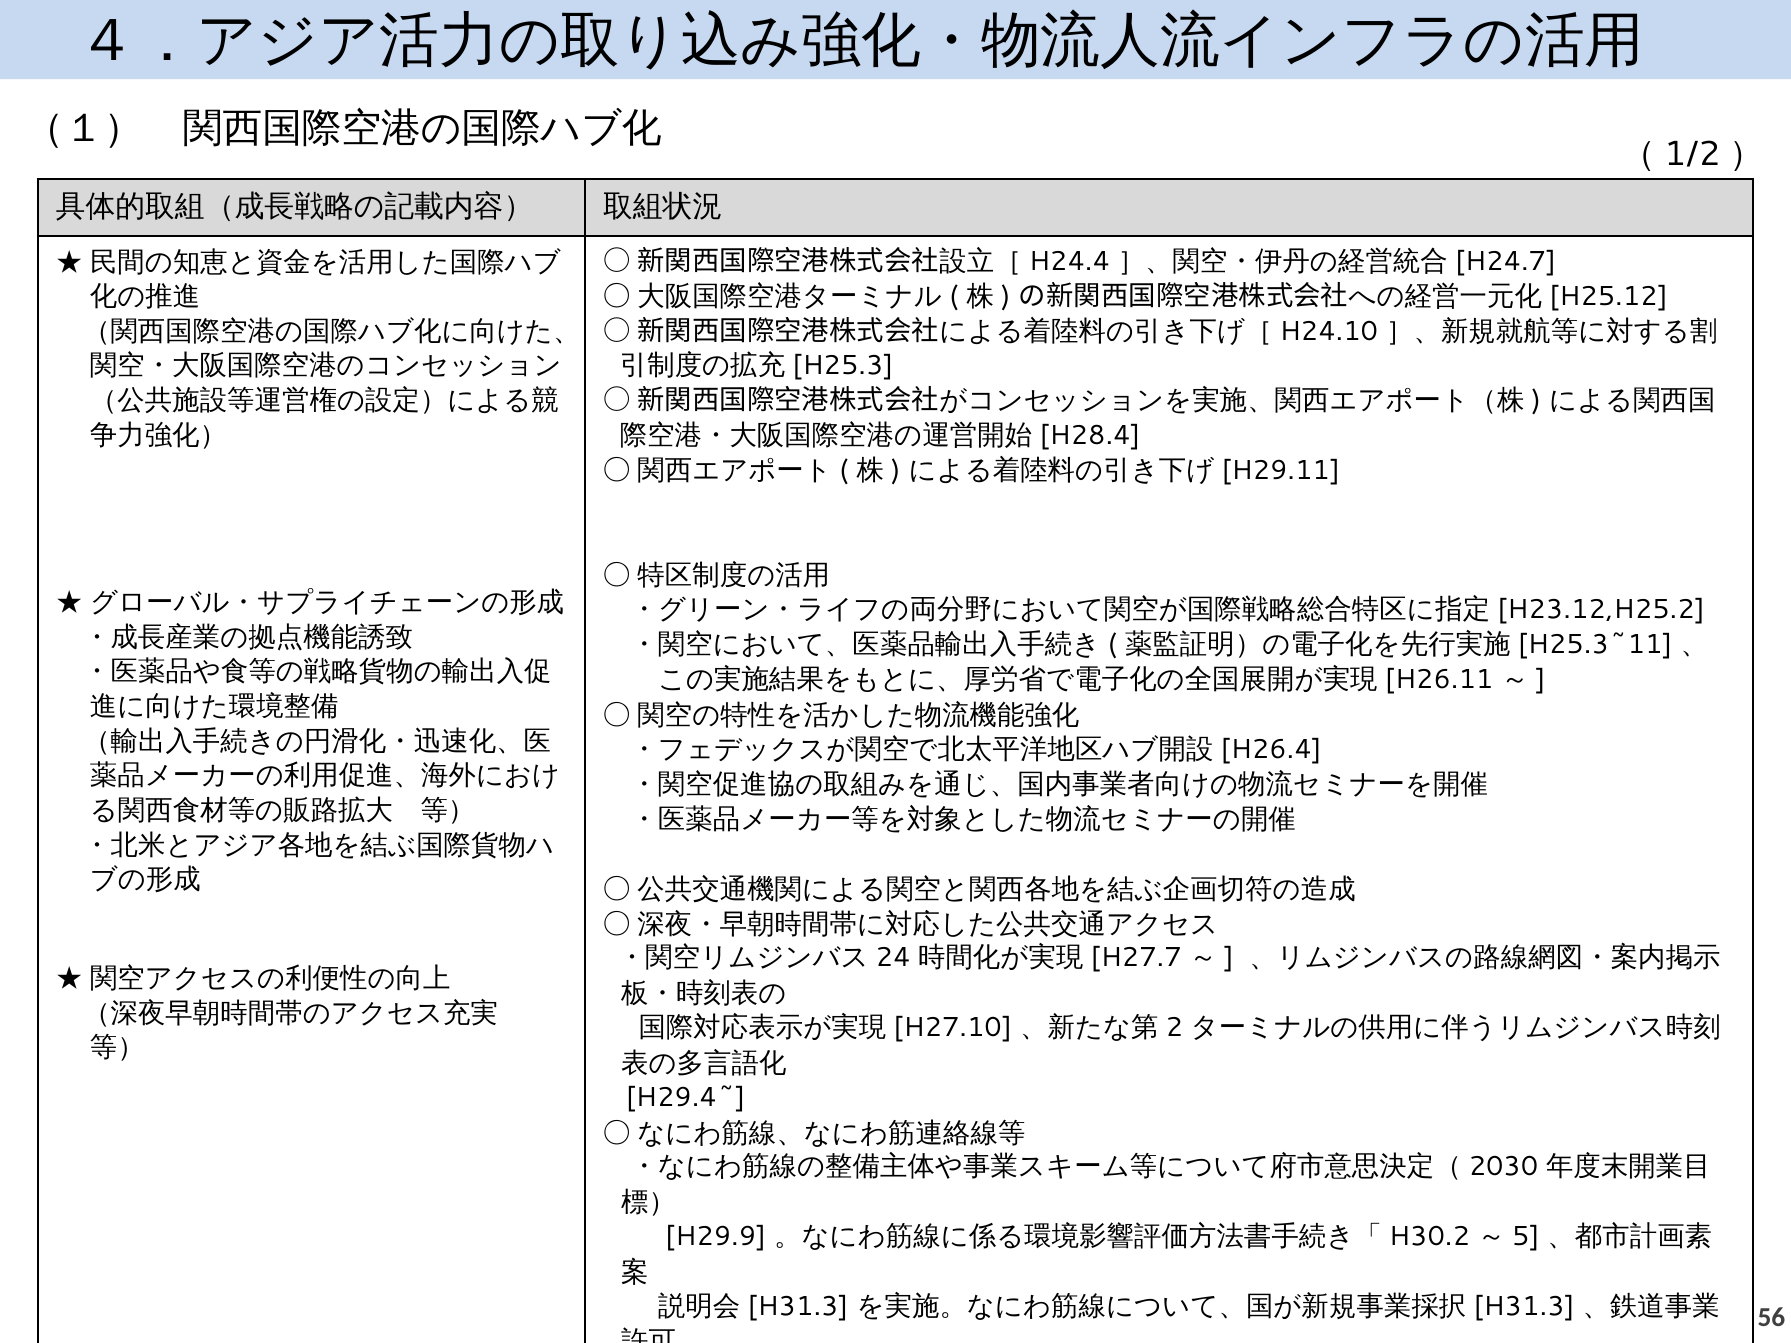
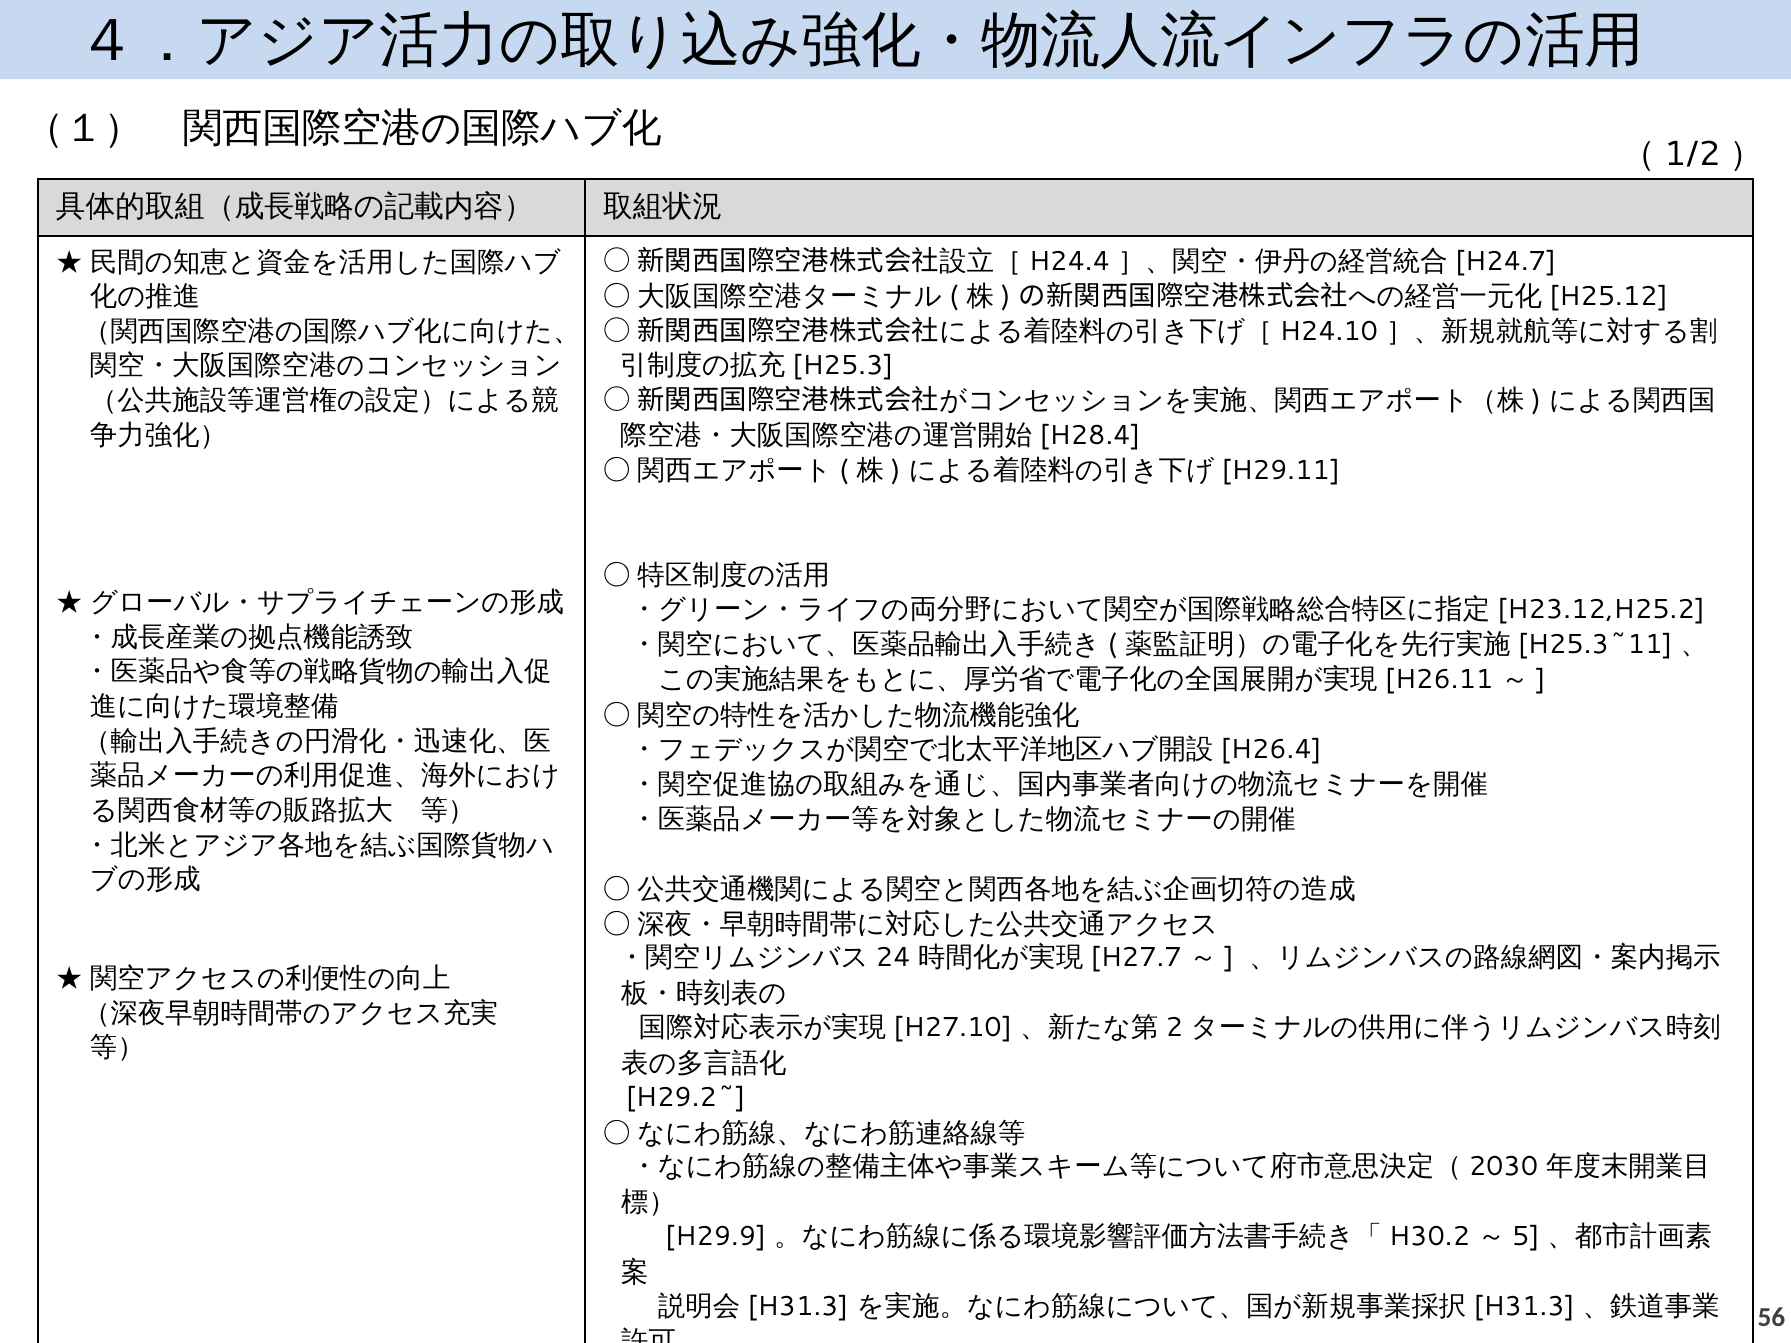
H29.4~: H29.4~ -> H29.2~ (686, 1097)
